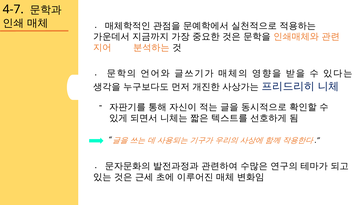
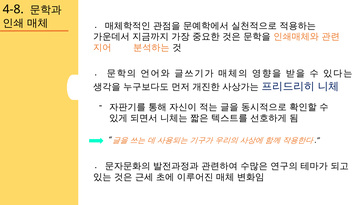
4-7: 4-7 -> 4-8 (13, 9)
